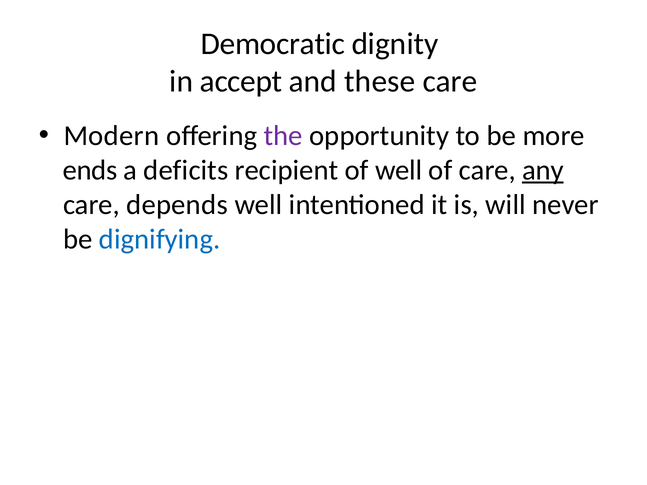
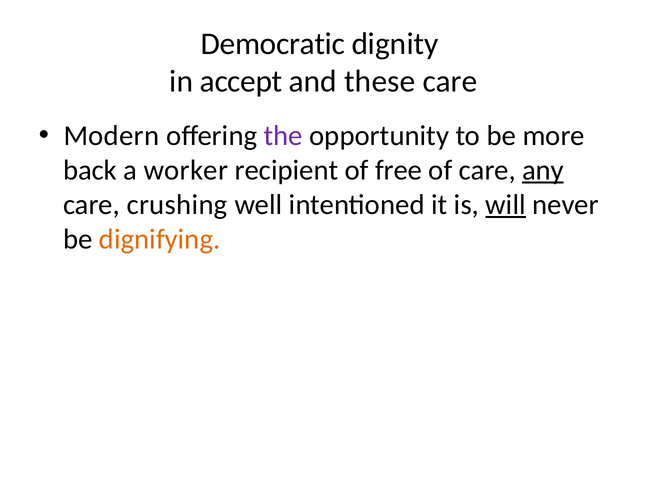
ends: ends -> back (90, 170)
deficits: deficits -> worker (186, 170)
of well: well -> free (399, 170)
depends: depends -> crushing (177, 205)
will underline: none -> present (506, 205)
dignifying colour: blue -> orange (160, 239)
